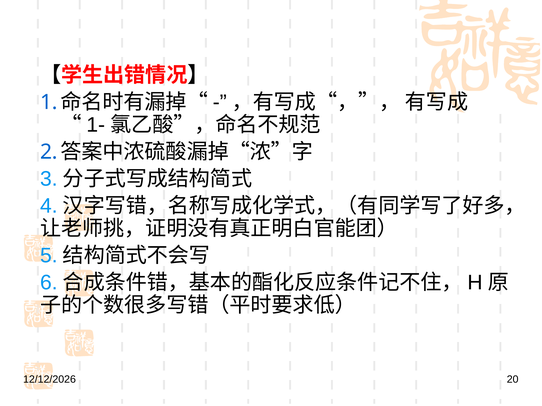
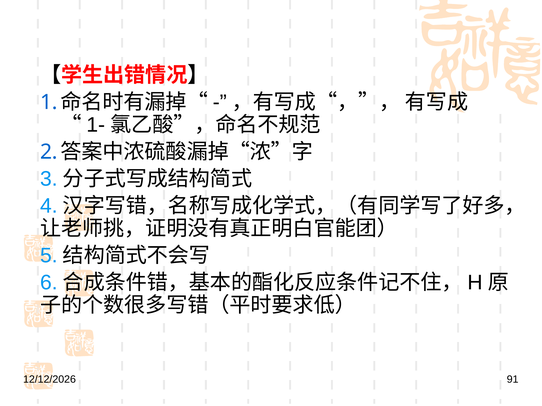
20: 20 -> 91 (513, 380)
